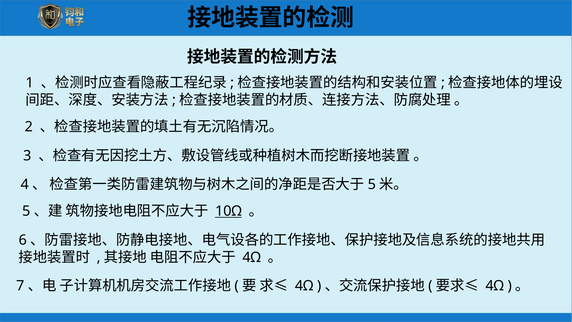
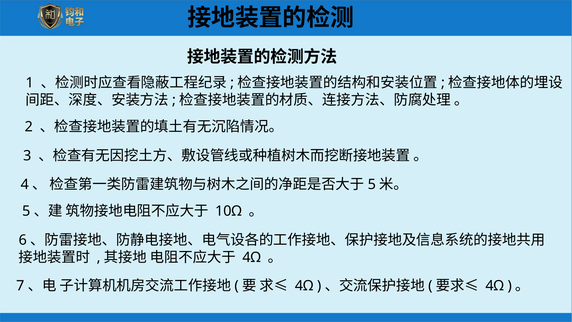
10Ω underline: present -> none (228, 211)
